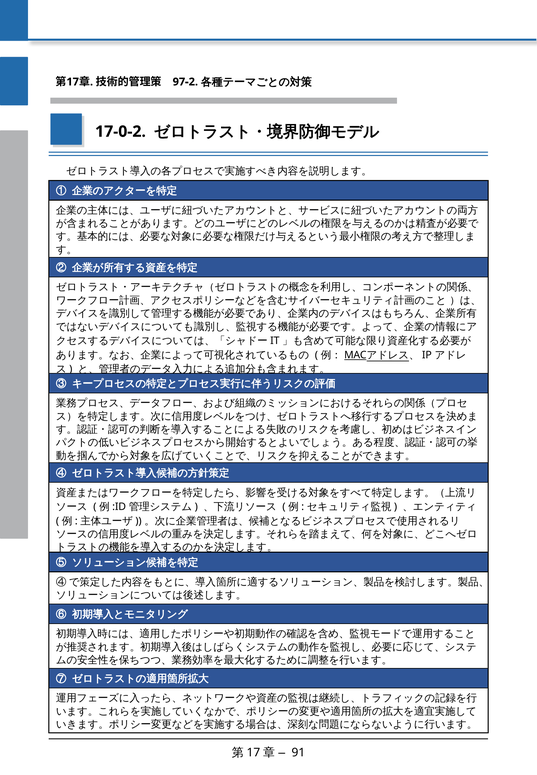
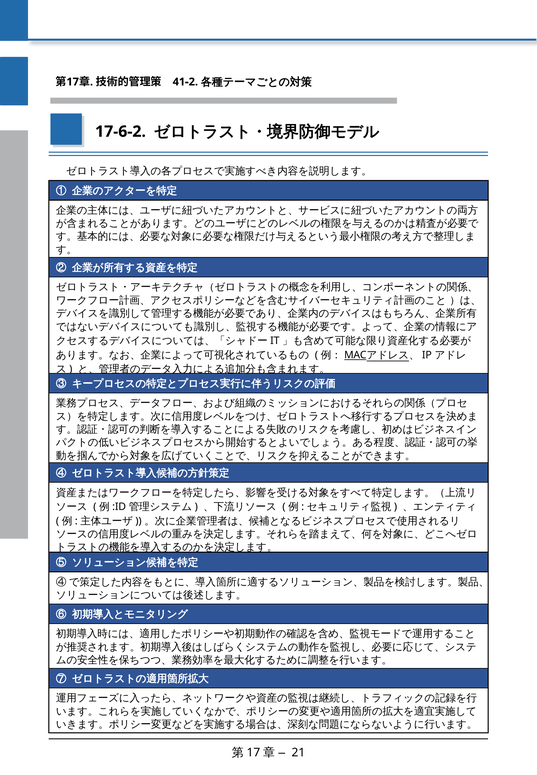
97-2: 97-2 -> 41-2 (185, 82)
17-0-2: 17-0-2 -> 17-6-2 (120, 132)
91: 91 -> 21 (298, 753)
